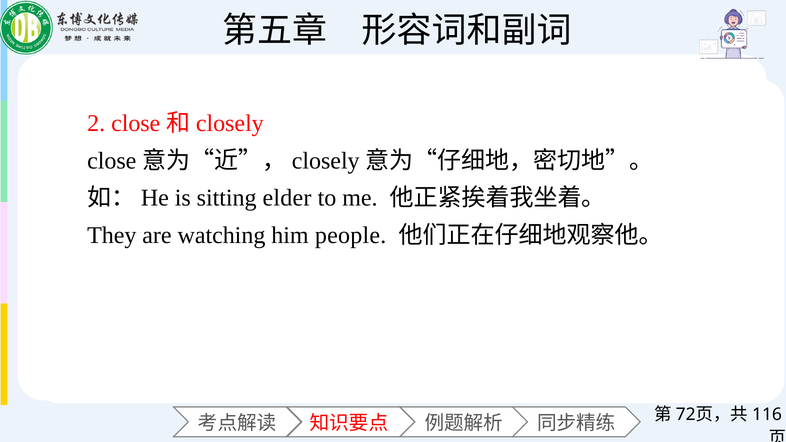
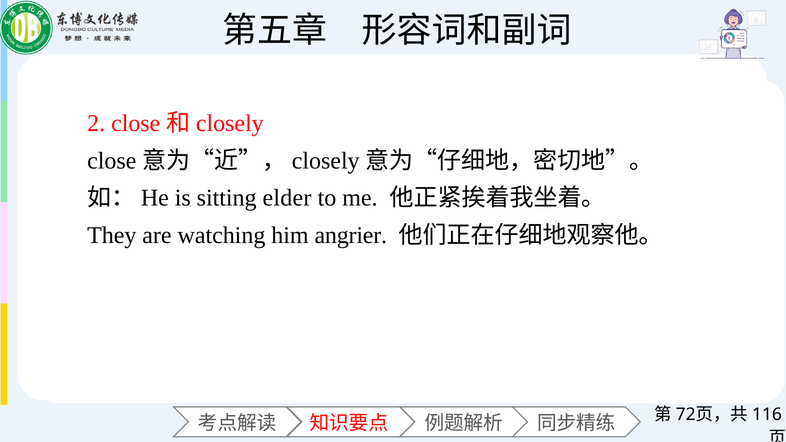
people: people -> angrier (351, 236)
